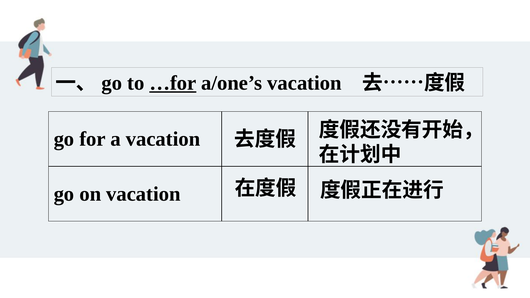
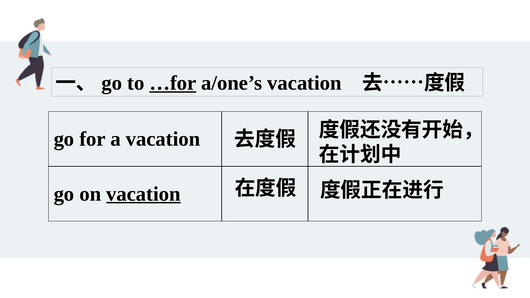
vacation underline: none -> present (143, 194)
